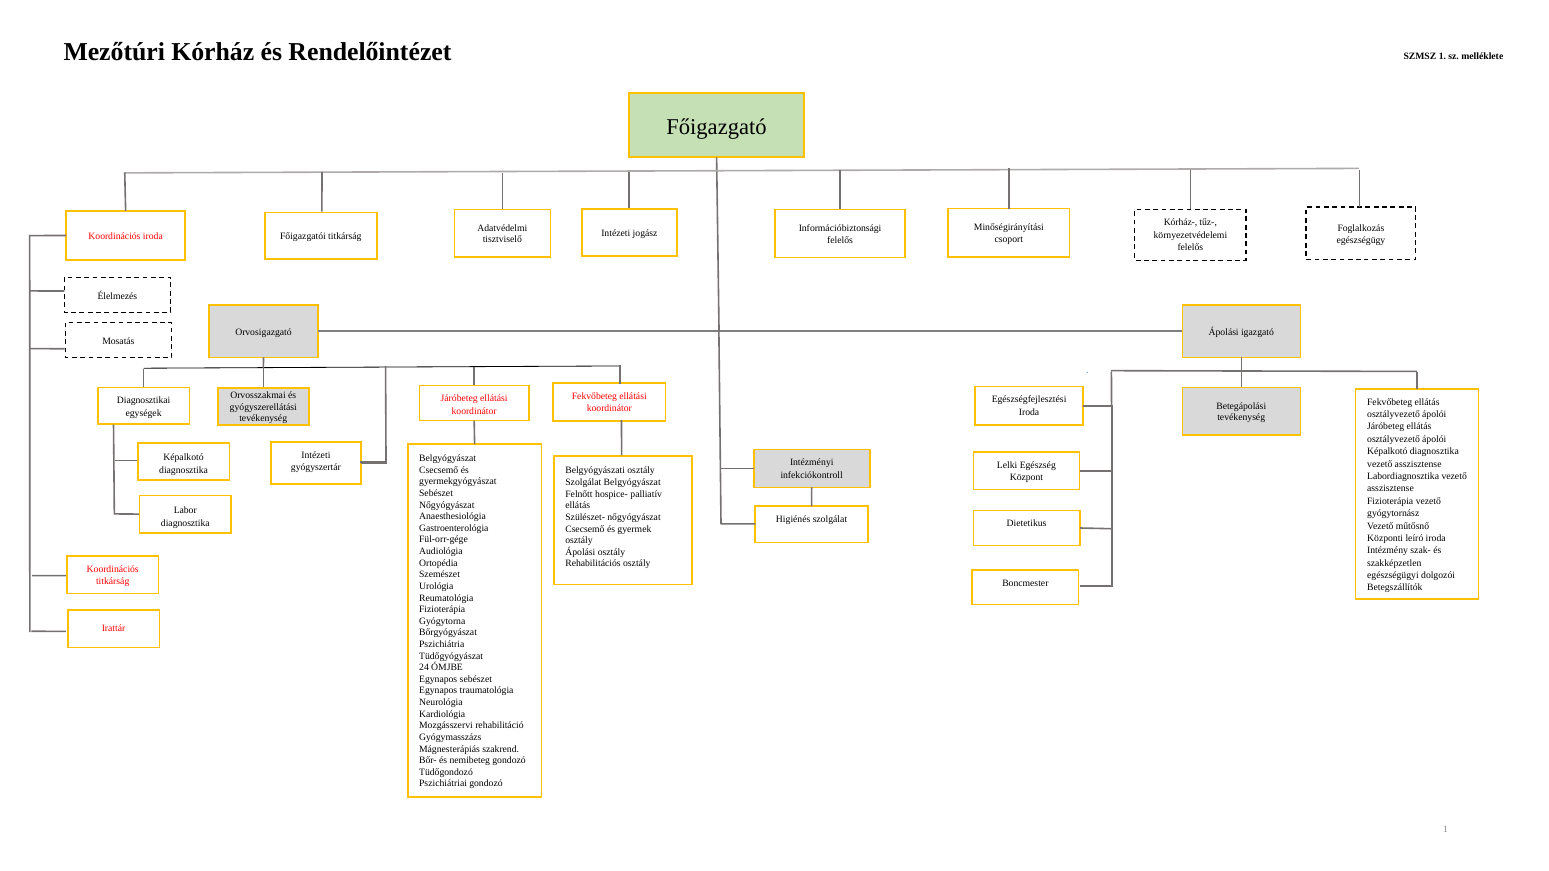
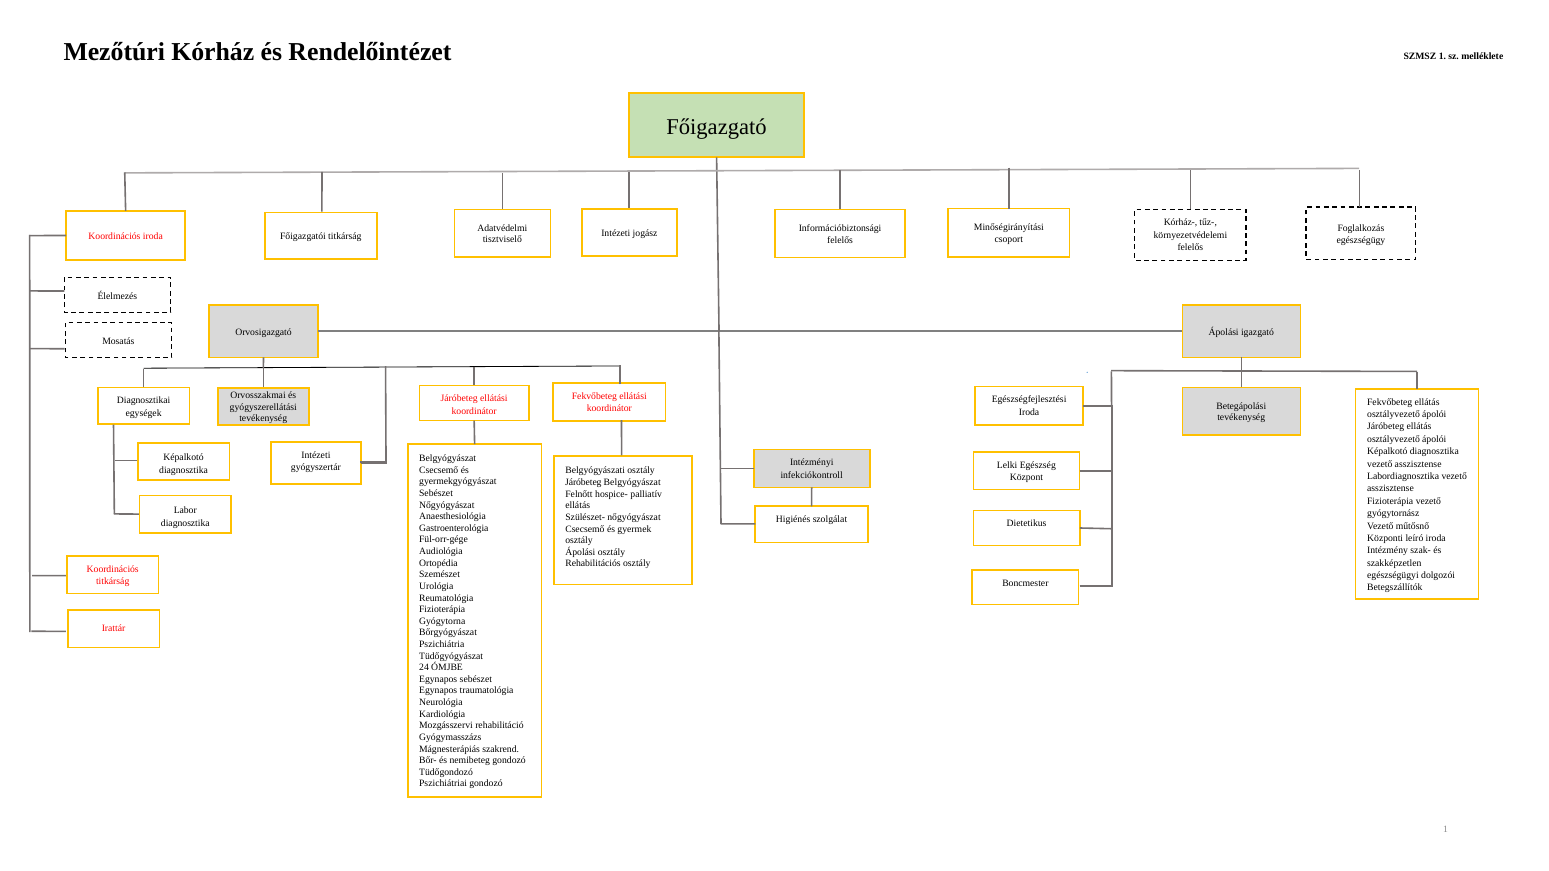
Szolgálat: Szolgálat -> Járóbeteg (583, 483)
